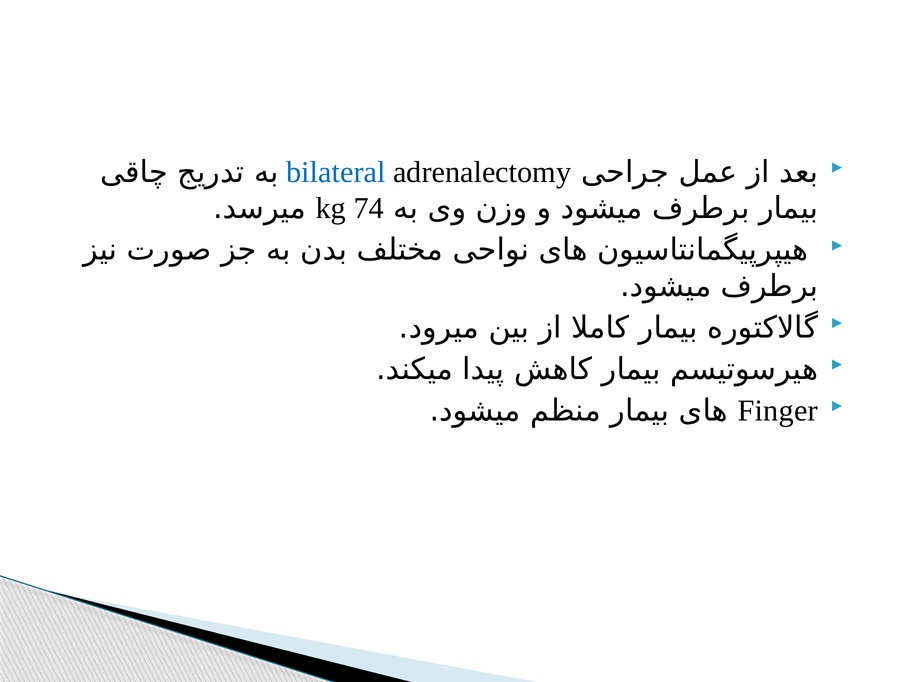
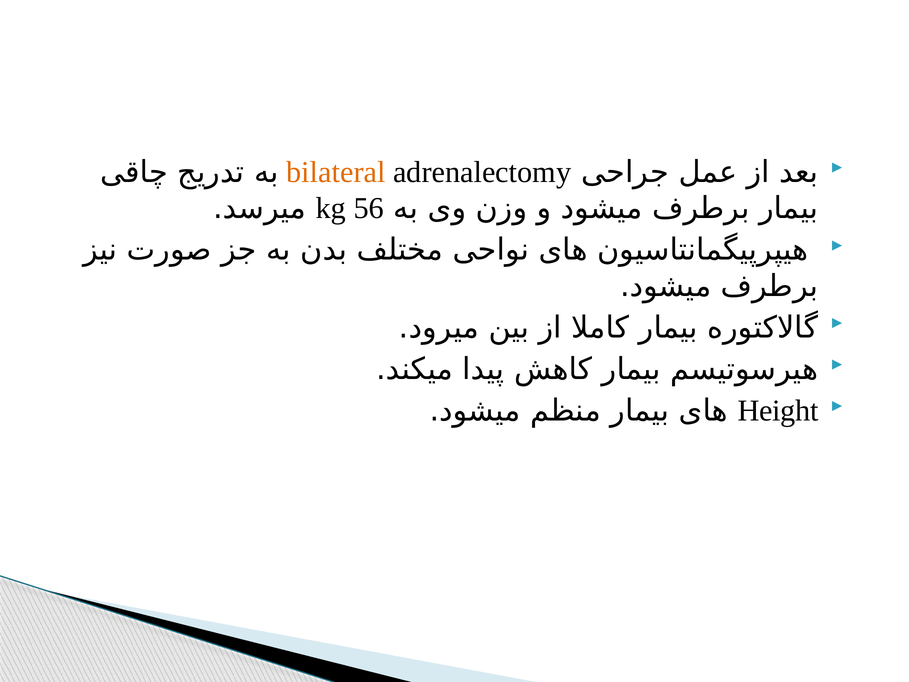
bilateral colour: blue -> orange (336, 172)
74: 74 -> 56 (369, 208)
Finger: Finger -> Height (778, 410)
